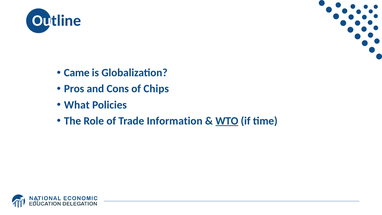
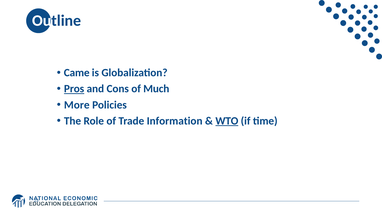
Pros underline: none -> present (74, 89)
Chips: Chips -> Much (156, 89)
What: What -> More (77, 105)
